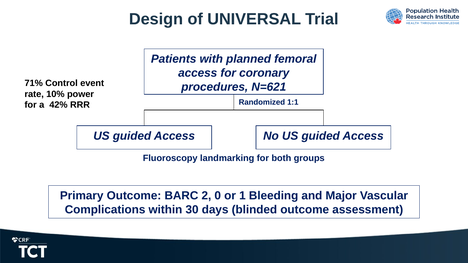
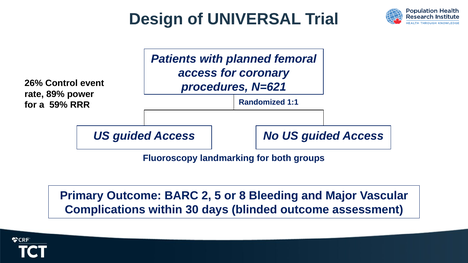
71%: 71% -> 26% (34, 83)
10%: 10% -> 89% (55, 94)
42%: 42% -> 59% (58, 105)
0: 0 -> 5 (218, 196)
1: 1 -> 8 (242, 196)
